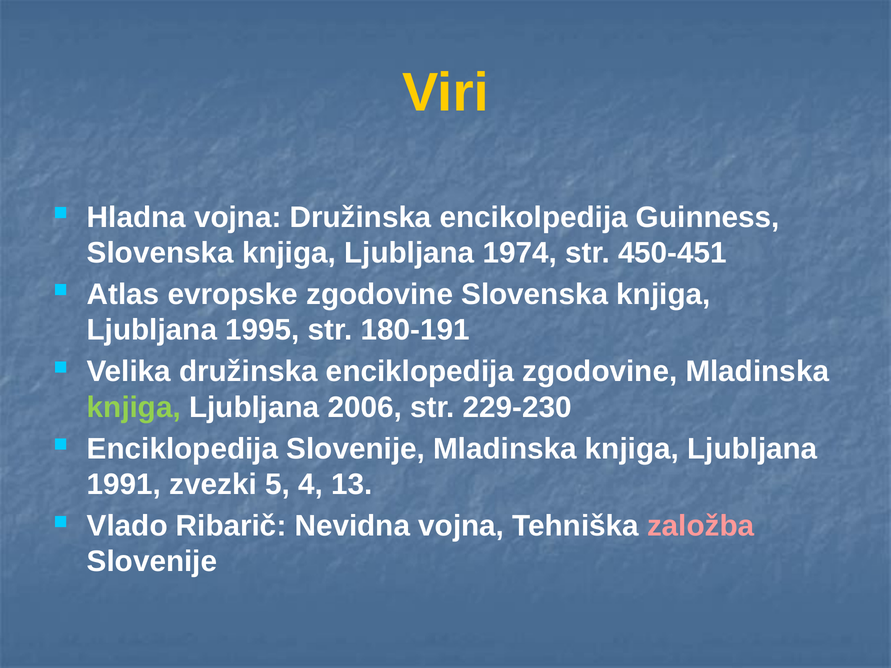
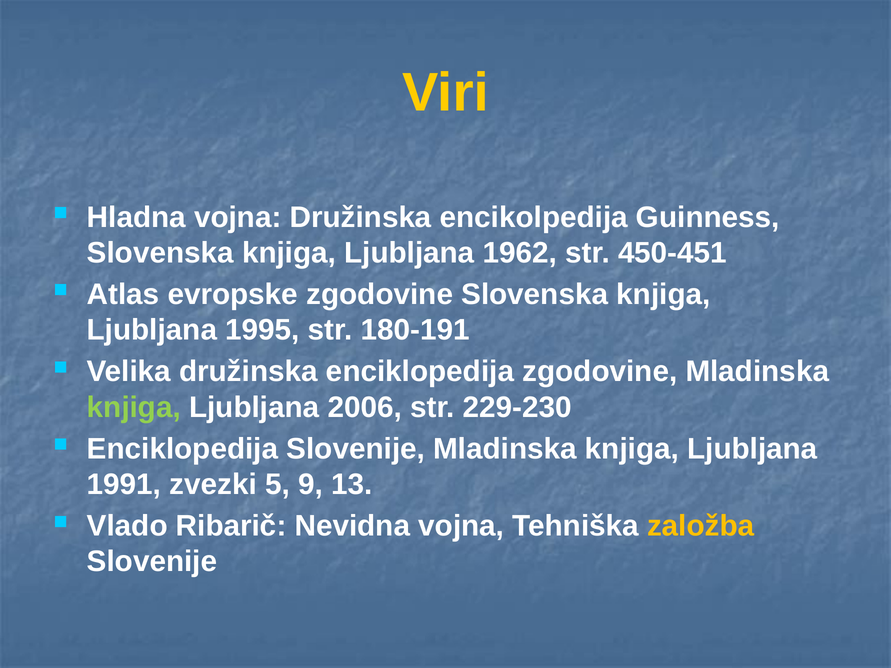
1974: 1974 -> 1962 (520, 253)
4: 4 -> 9 (311, 485)
založba colour: pink -> yellow (701, 526)
